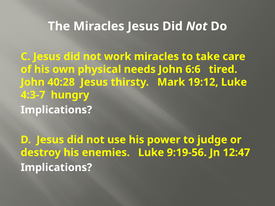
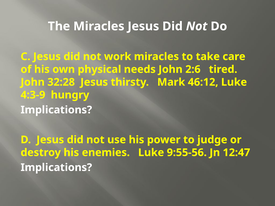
6:6: 6:6 -> 2:6 (193, 69)
40:28: 40:28 -> 32:28 (61, 82)
19:12: 19:12 -> 46:12 (203, 82)
4:3-7: 4:3-7 -> 4:3-9 (33, 95)
9:19-56: 9:19-56 -> 9:55-56 (187, 153)
